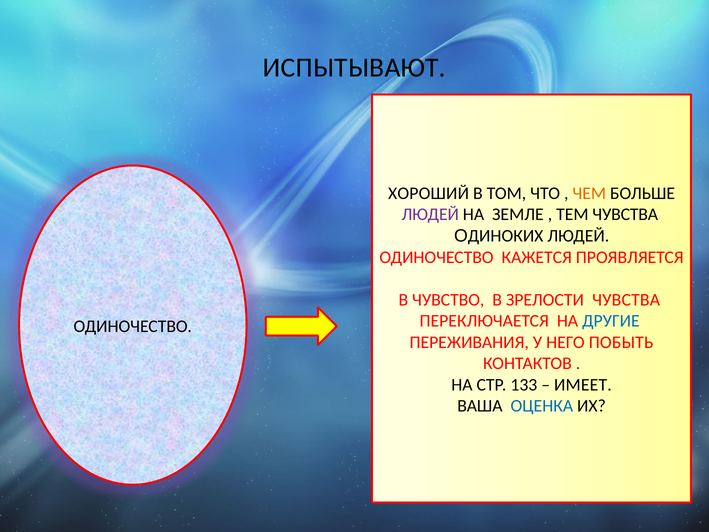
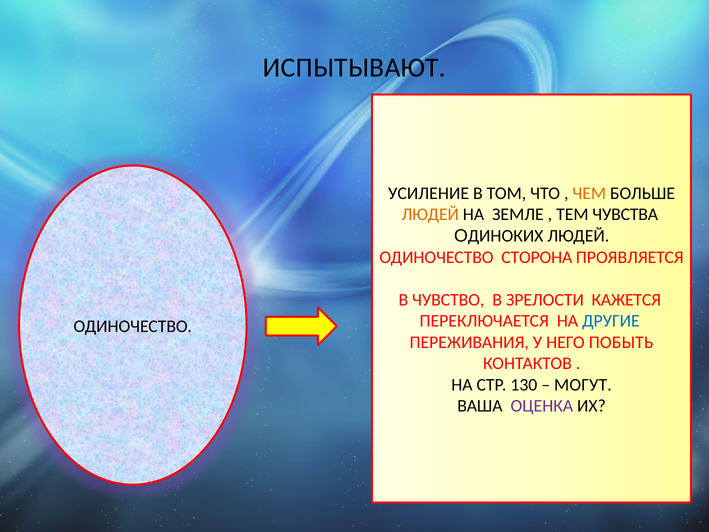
ХОРОШИЙ: ХОРОШИЙ -> УСИЛЕНИЕ (429, 193)
ЛЮДЕЙ colour: purple -> orange (430, 215)
КАЖЕТСЯ: КАЖЕТСЯ -> СТОРОНА (537, 257)
ЗРЕЛОСТИ ЧУВСТВА: ЧУВСТВА -> КАЖЕТСЯ (626, 300)
133: 133 -> 130 (524, 385)
ИМЕЕТ: ИМЕЕТ -> МОГУТ (583, 385)
ОЦЕНКА colour: blue -> purple (542, 406)
